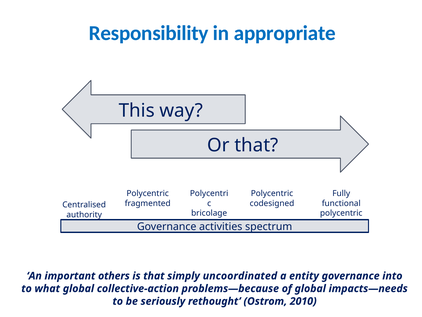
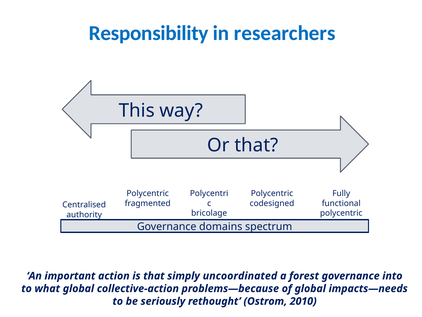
appropriate: appropriate -> researchers (285, 33)
activities: activities -> domains (221, 226)
others: others -> action (114, 276)
entity: entity -> forest (304, 276)
